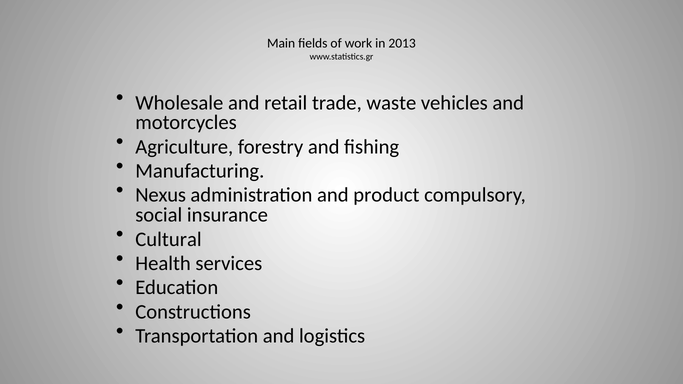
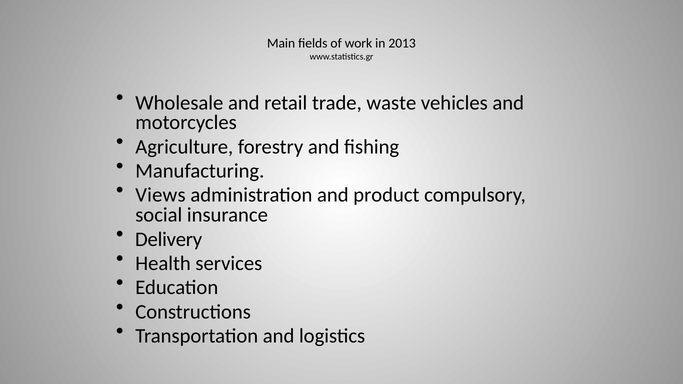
Nexus: Nexus -> Views (160, 195)
Cultural: Cultural -> Delivery (169, 239)
